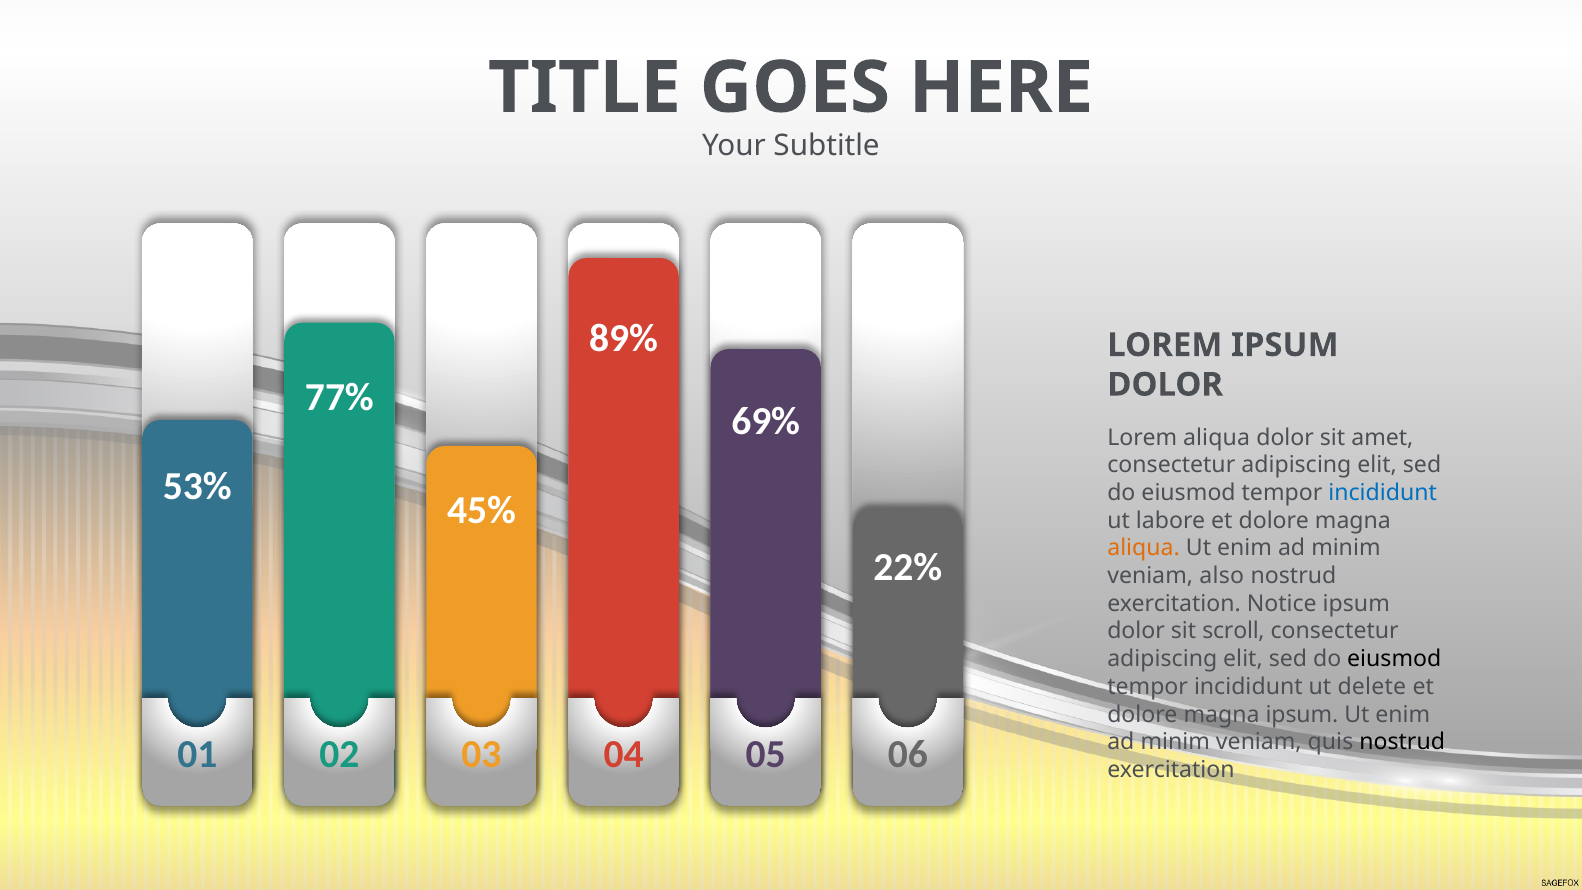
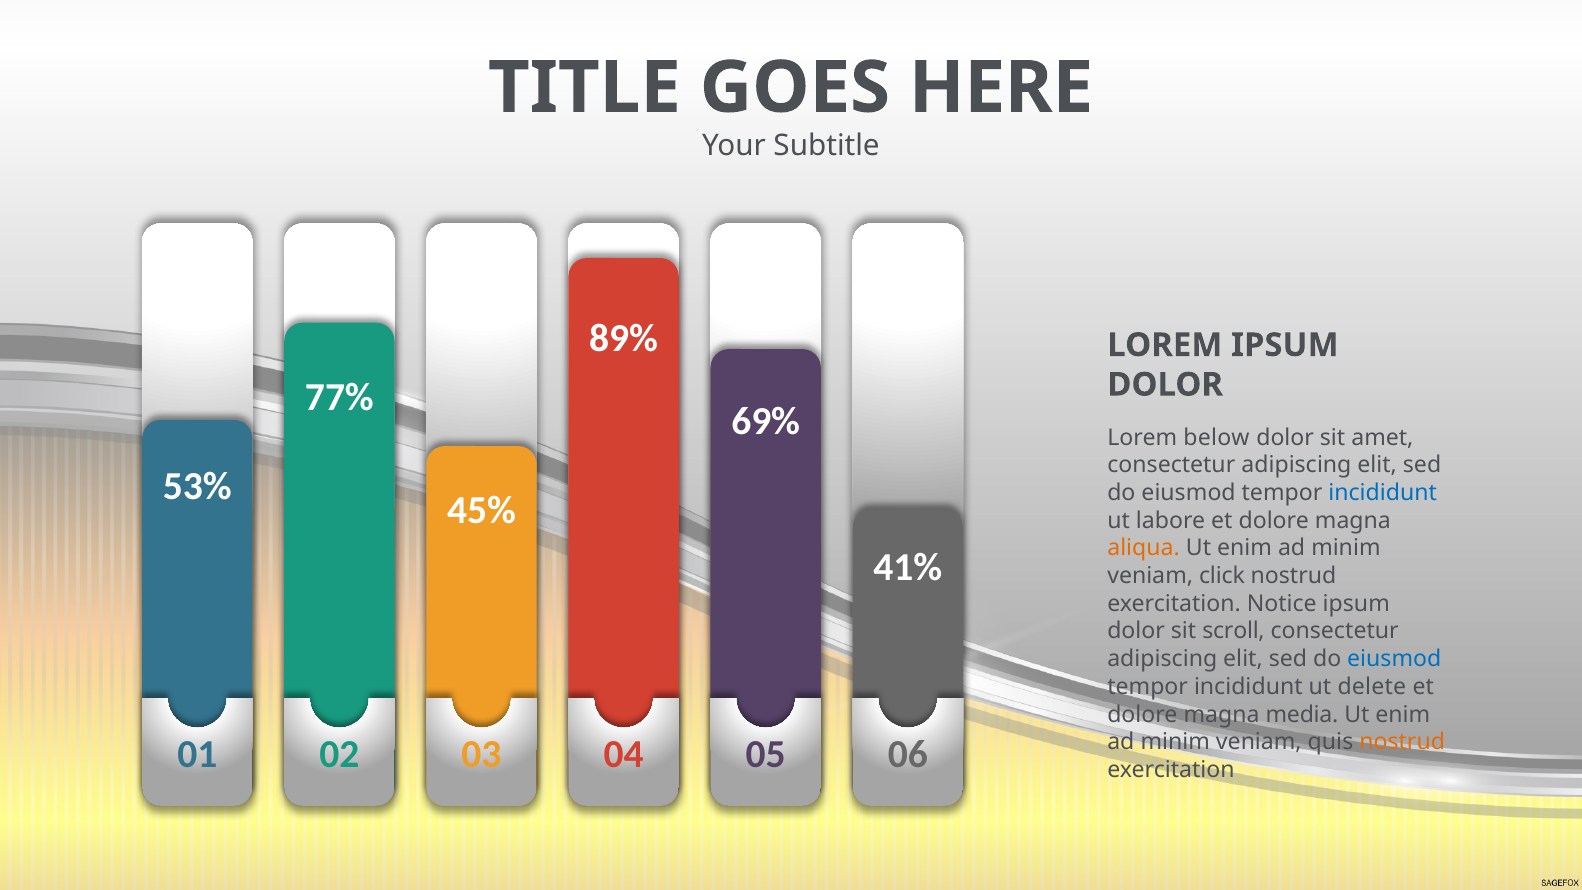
Lorem aliqua: aliqua -> below (1217, 437)
22%: 22% -> 41% (908, 568)
also: also -> click (1222, 576)
eiusmod colour: black -> blue (1394, 659)
magna ipsum: ipsum -> media (1302, 714)
nostrud colour: black -> orange (1402, 742)
